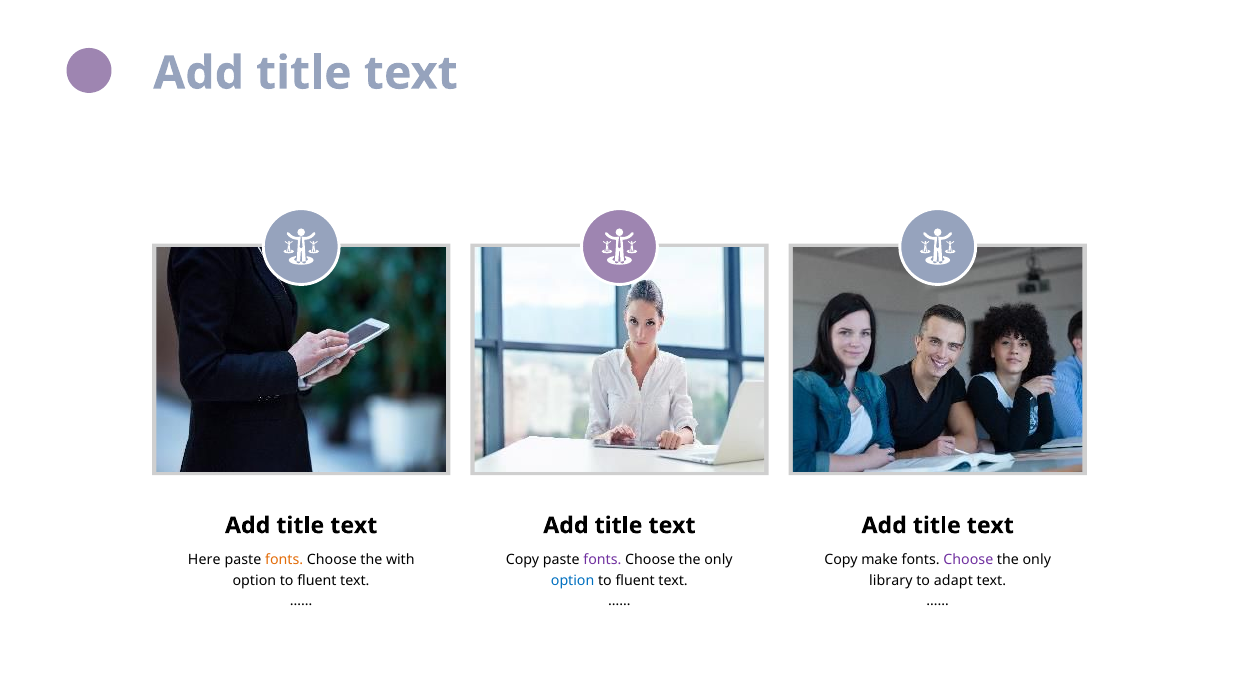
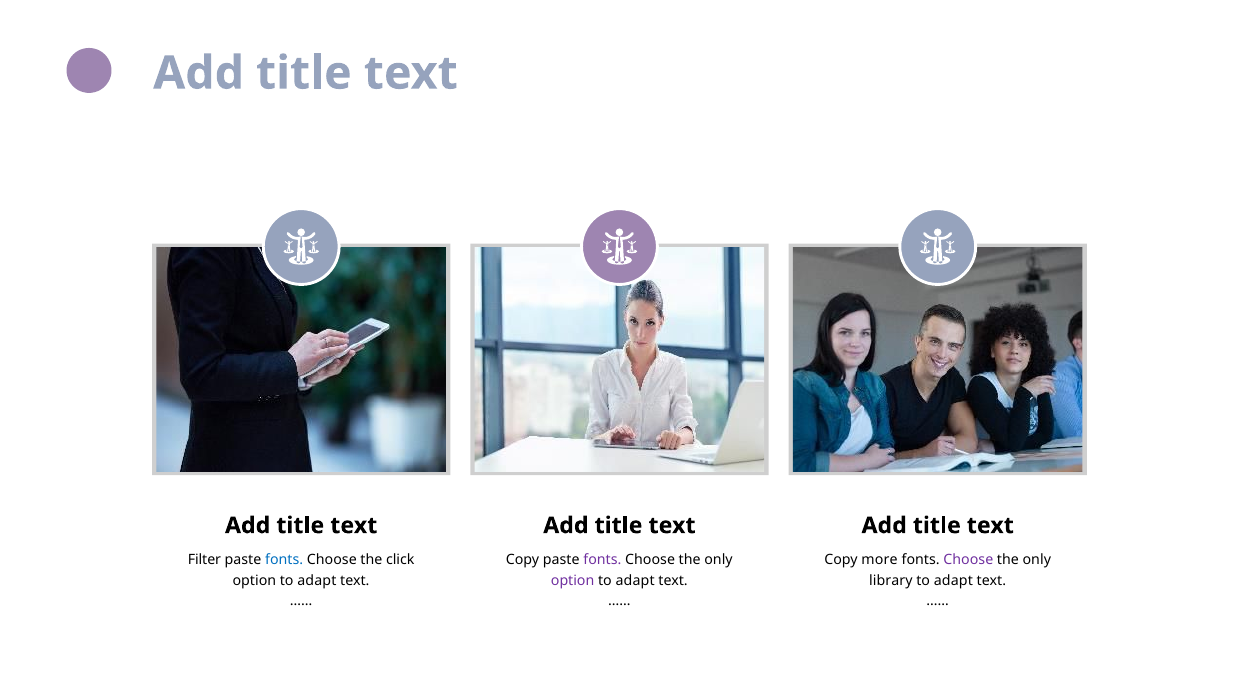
Here: Here -> Filter (204, 560)
fonts colour: orange -> blue (284, 560)
with: with -> click (400, 560)
make: make -> more (880, 560)
fluent: fluent -> adapt (317, 581)
option colour: blue -> purple (573, 581)
fluent: fluent -> adapt (635, 581)
